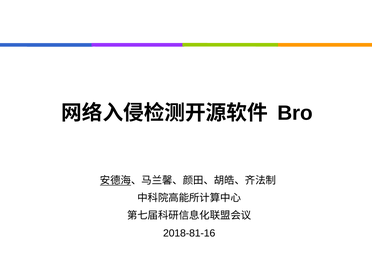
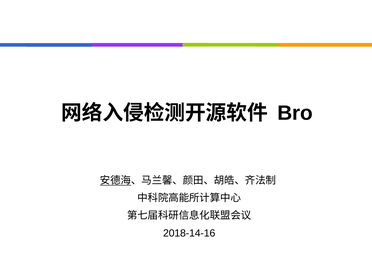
2018-81-16: 2018-81-16 -> 2018-14-16 (189, 233)
